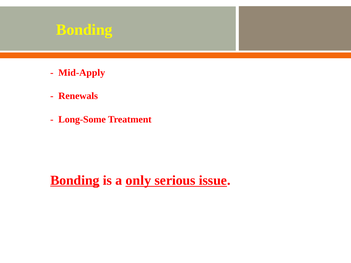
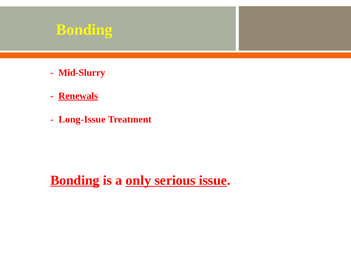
Mid-Apply: Mid-Apply -> Mid-Slurry (82, 73)
Renewals underline: none -> present (78, 96)
Long-Some: Long-Some -> Long-Issue (82, 119)
